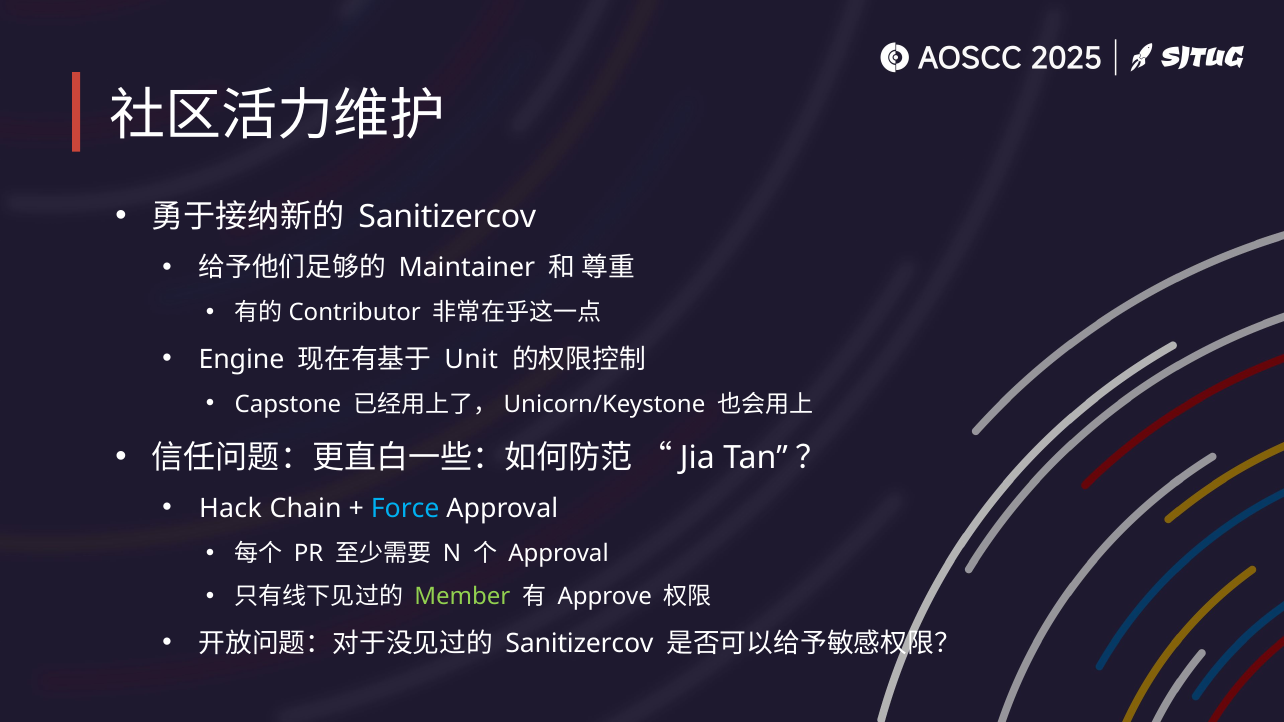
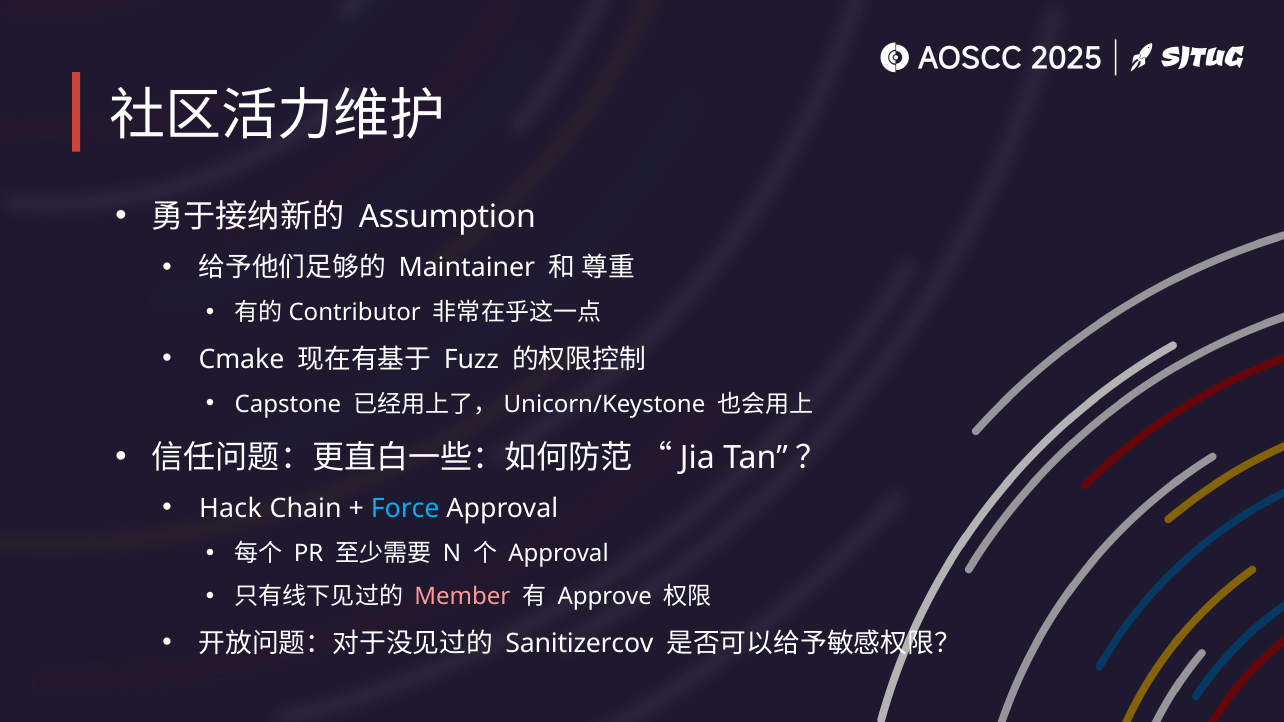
Sanitizercov: Sanitizercov -> Assumption (447, 217)
Engine: Engine -> Cmake (241, 360)
Unit: Unit -> Fuzz (471, 360)
Member colour: light green -> pink (462, 597)
